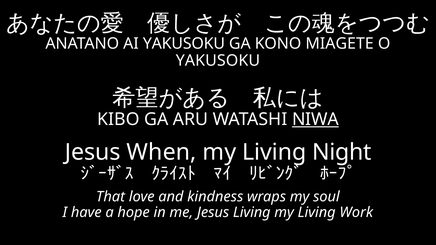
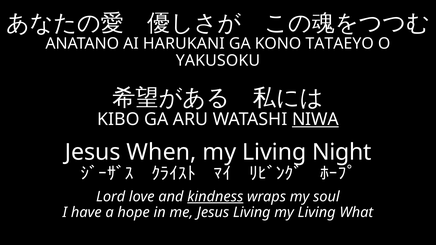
AI YAKUSOKU: YAKUSOKU -> HARUKANI (184, 44)
MIAGETE: MIAGETE -> TATAEYO (340, 44)
That: That -> Lord (111, 197)
kindness underline: none -> present (215, 197)
Work: Work -> What (356, 212)
